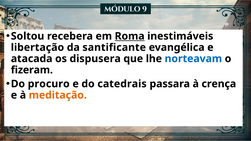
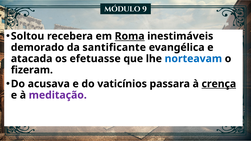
libertação: libertação -> demorado (38, 47)
dispusera: dispusera -> efetuasse (95, 59)
procuro: procuro -> acusava (49, 84)
catedrais: catedrais -> vaticínios (122, 84)
crença underline: none -> present (219, 84)
meditação colour: orange -> purple (58, 95)
